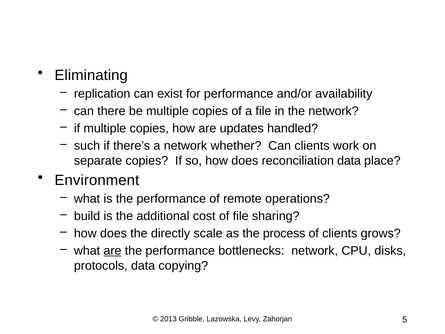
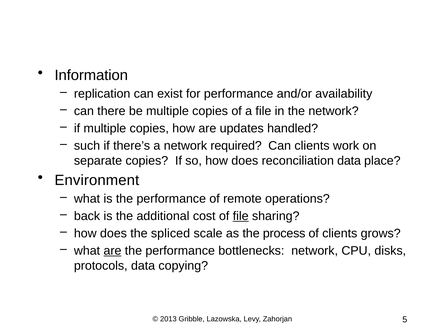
Eliminating: Eliminating -> Information (91, 75)
whether: whether -> required (236, 146)
build: build -> back (87, 216)
file underline: none -> present (241, 216)
directly: directly -> spliced (171, 233)
